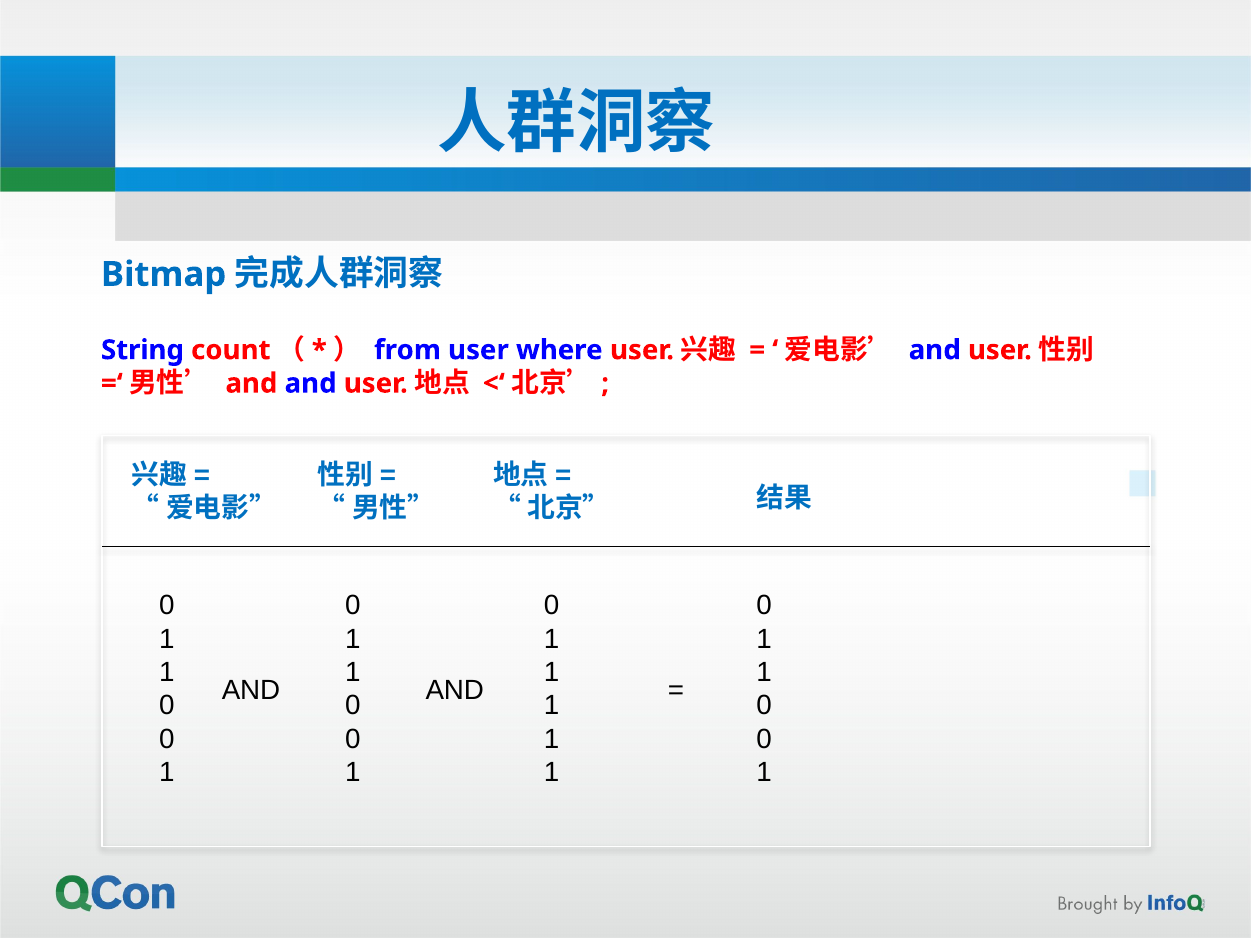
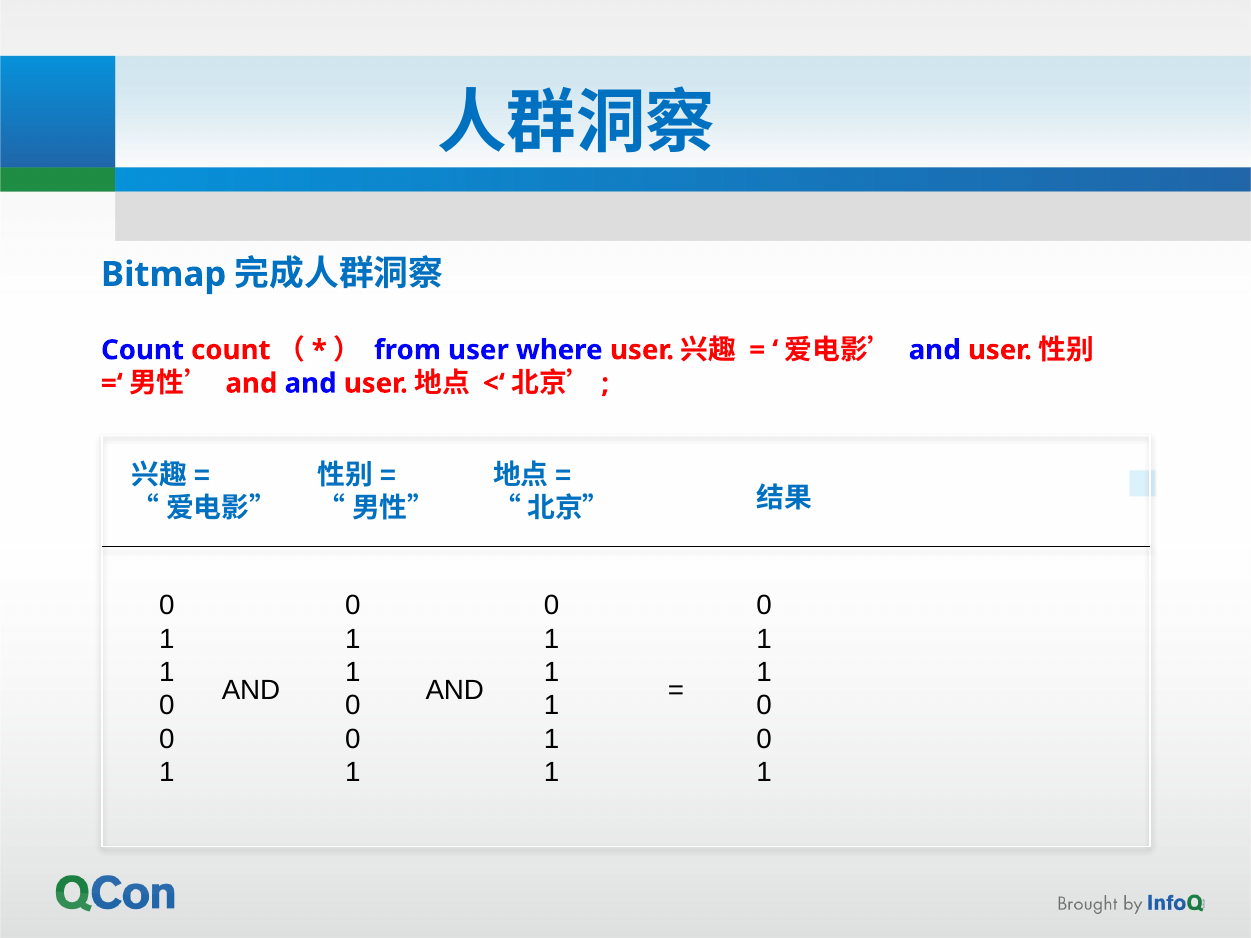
String: String -> Count (142, 350)
